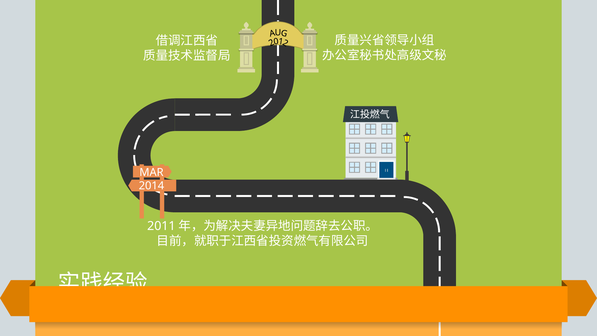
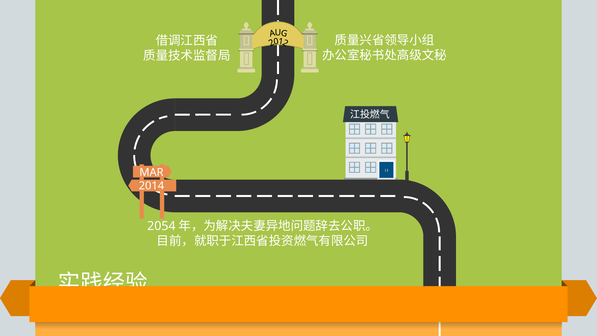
2011: 2011 -> 2054 (161, 226)
